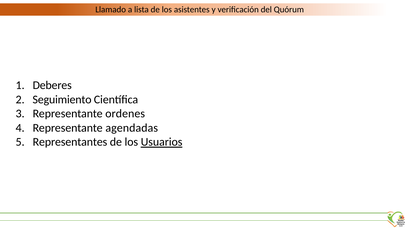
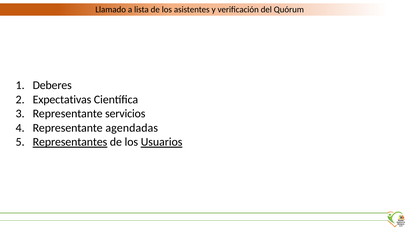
Seguimiento: Seguimiento -> Expectativas (62, 99)
ordenes: ordenes -> servicios (125, 114)
Representantes underline: none -> present (70, 142)
